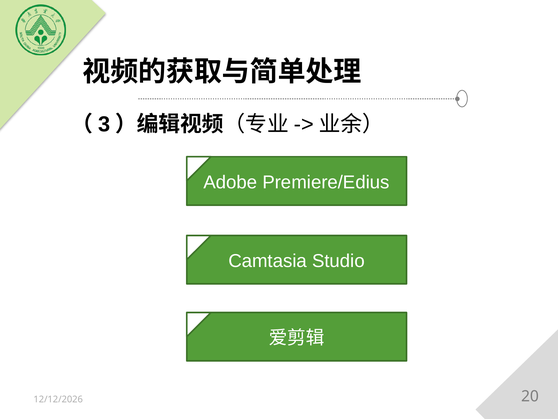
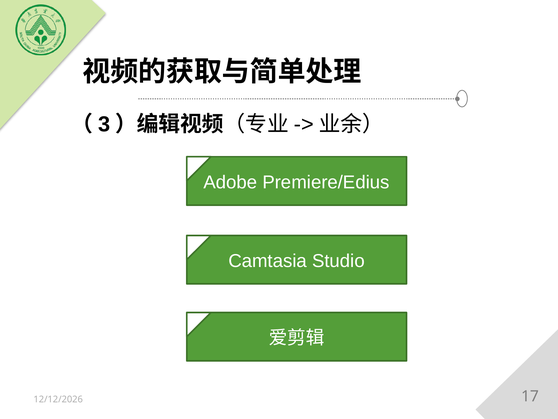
20: 20 -> 17 (530, 396)
